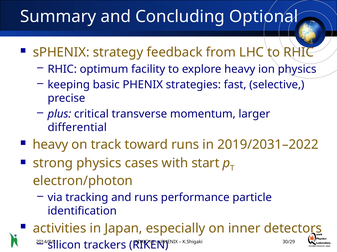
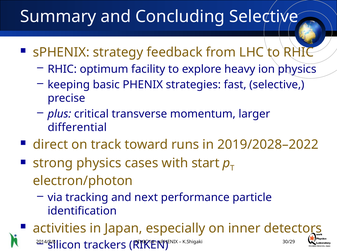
Concluding Optional: Optional -> Selective (264, 17)
heavy: heavy -> direct (50, 145)
2019/2031–2022: 2019/2031–2022 -> 2019/2028–2022 (268, 145)
and runs: runs -> next (146, 198)
